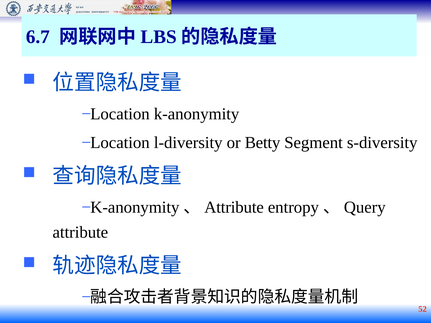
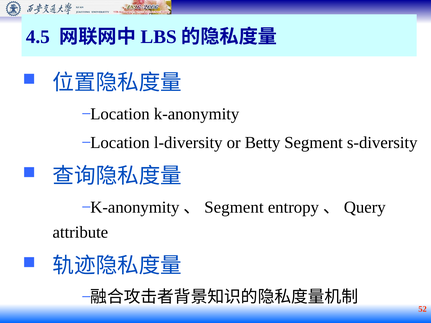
6.7: 6.7 -> 4.5 (38, 37)
Attribute: Attribute -> Segment (234, 207)
